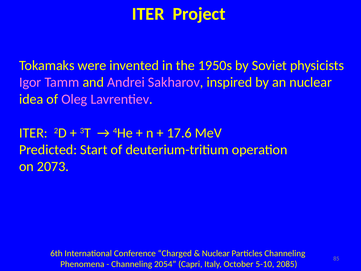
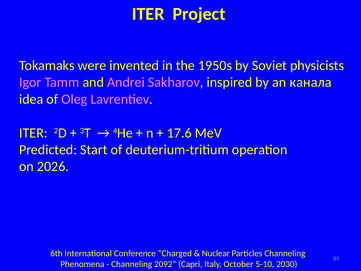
an nuclear: nuclear -> канала (311, 82)
2073: 2073 -> 2026 (53, 166)
2054: 2054 -> 2092 (165, 264)
2085: 2085 -> 2030 (287, 264)
